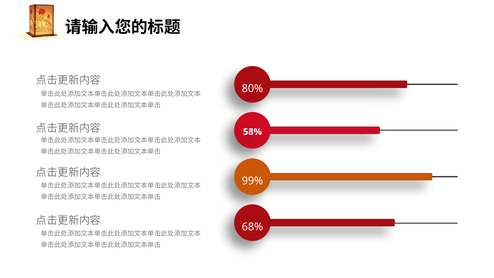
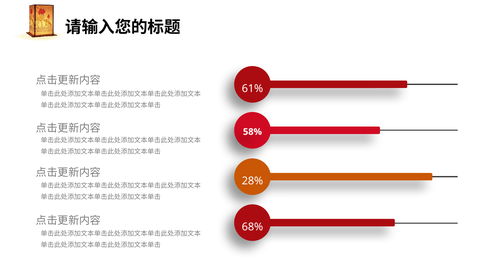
80%: 80% -> 61% (252, 88)
99%: 99% -> 28% (252, 181)
